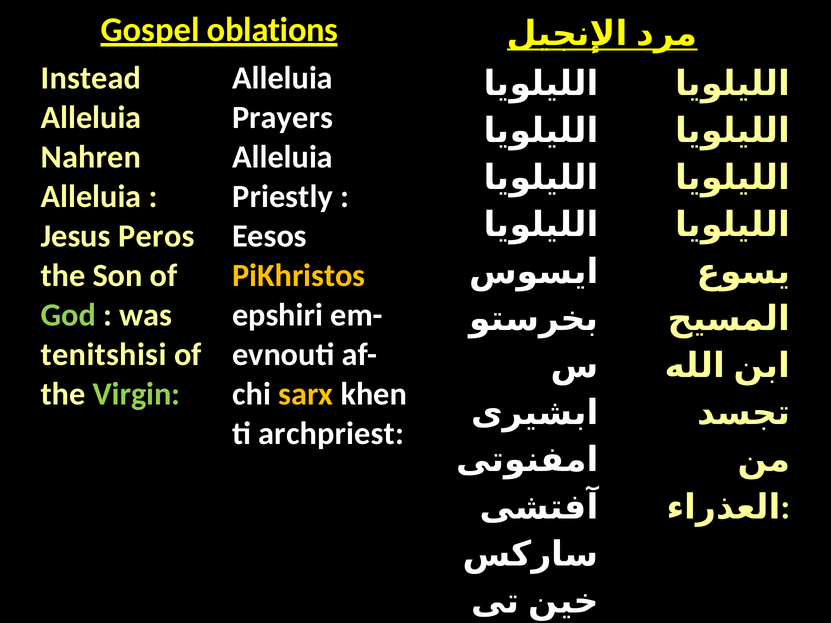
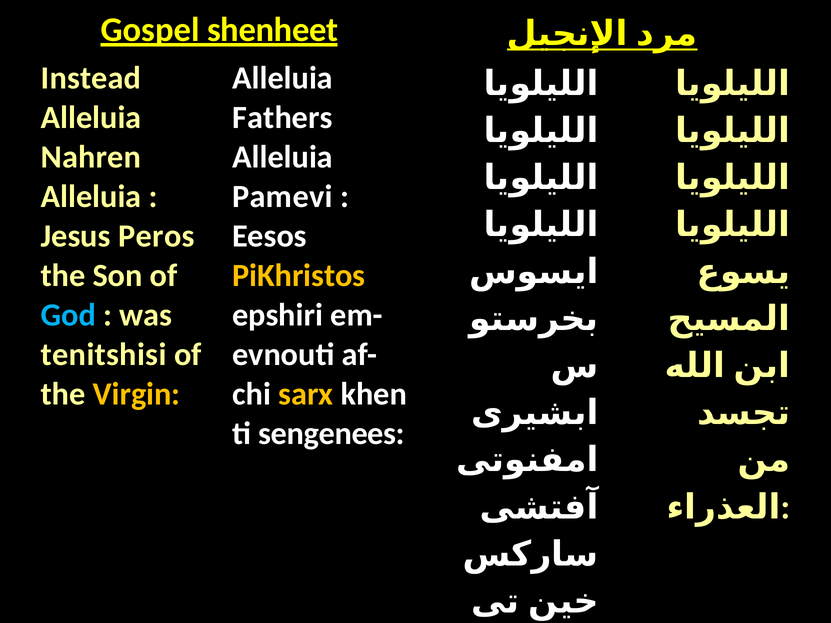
oblations: oblations -> shenheet (273, 30)
Prayers: Prayers -> Fathers (283, 118)
Priestly: Priestly -> Pamevi (282, 197)
God colour: light green -> light blue (68, 315)
Virgin colour: light green -> yellow (137, 394)
archpriest: archpriest -> sengenees (331, 434)
